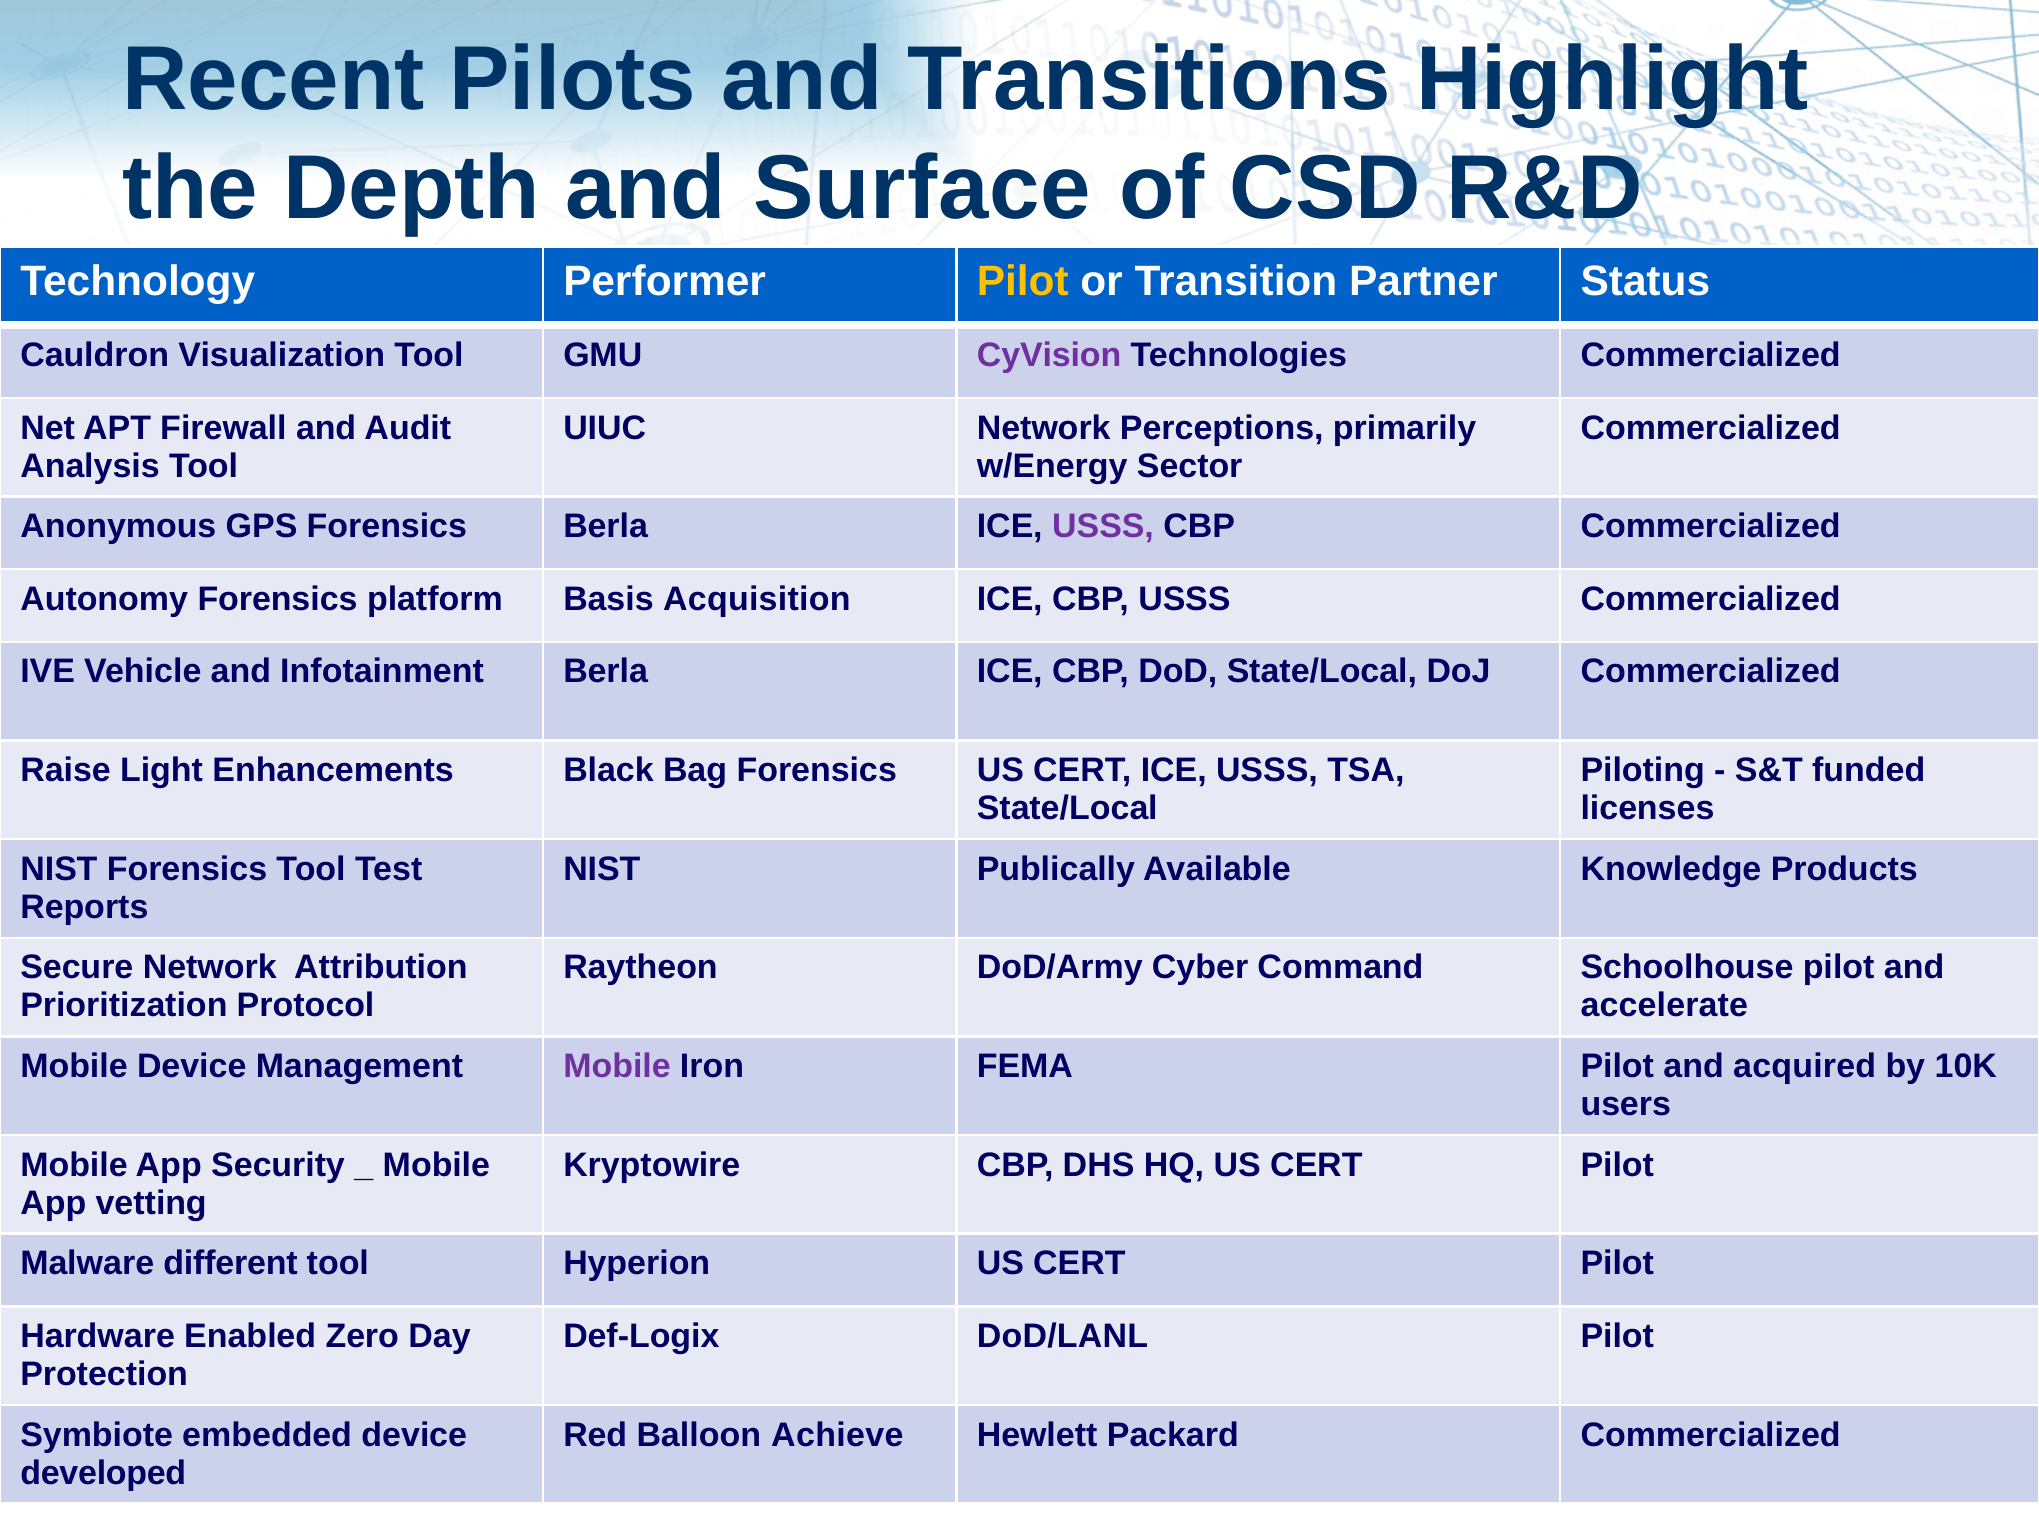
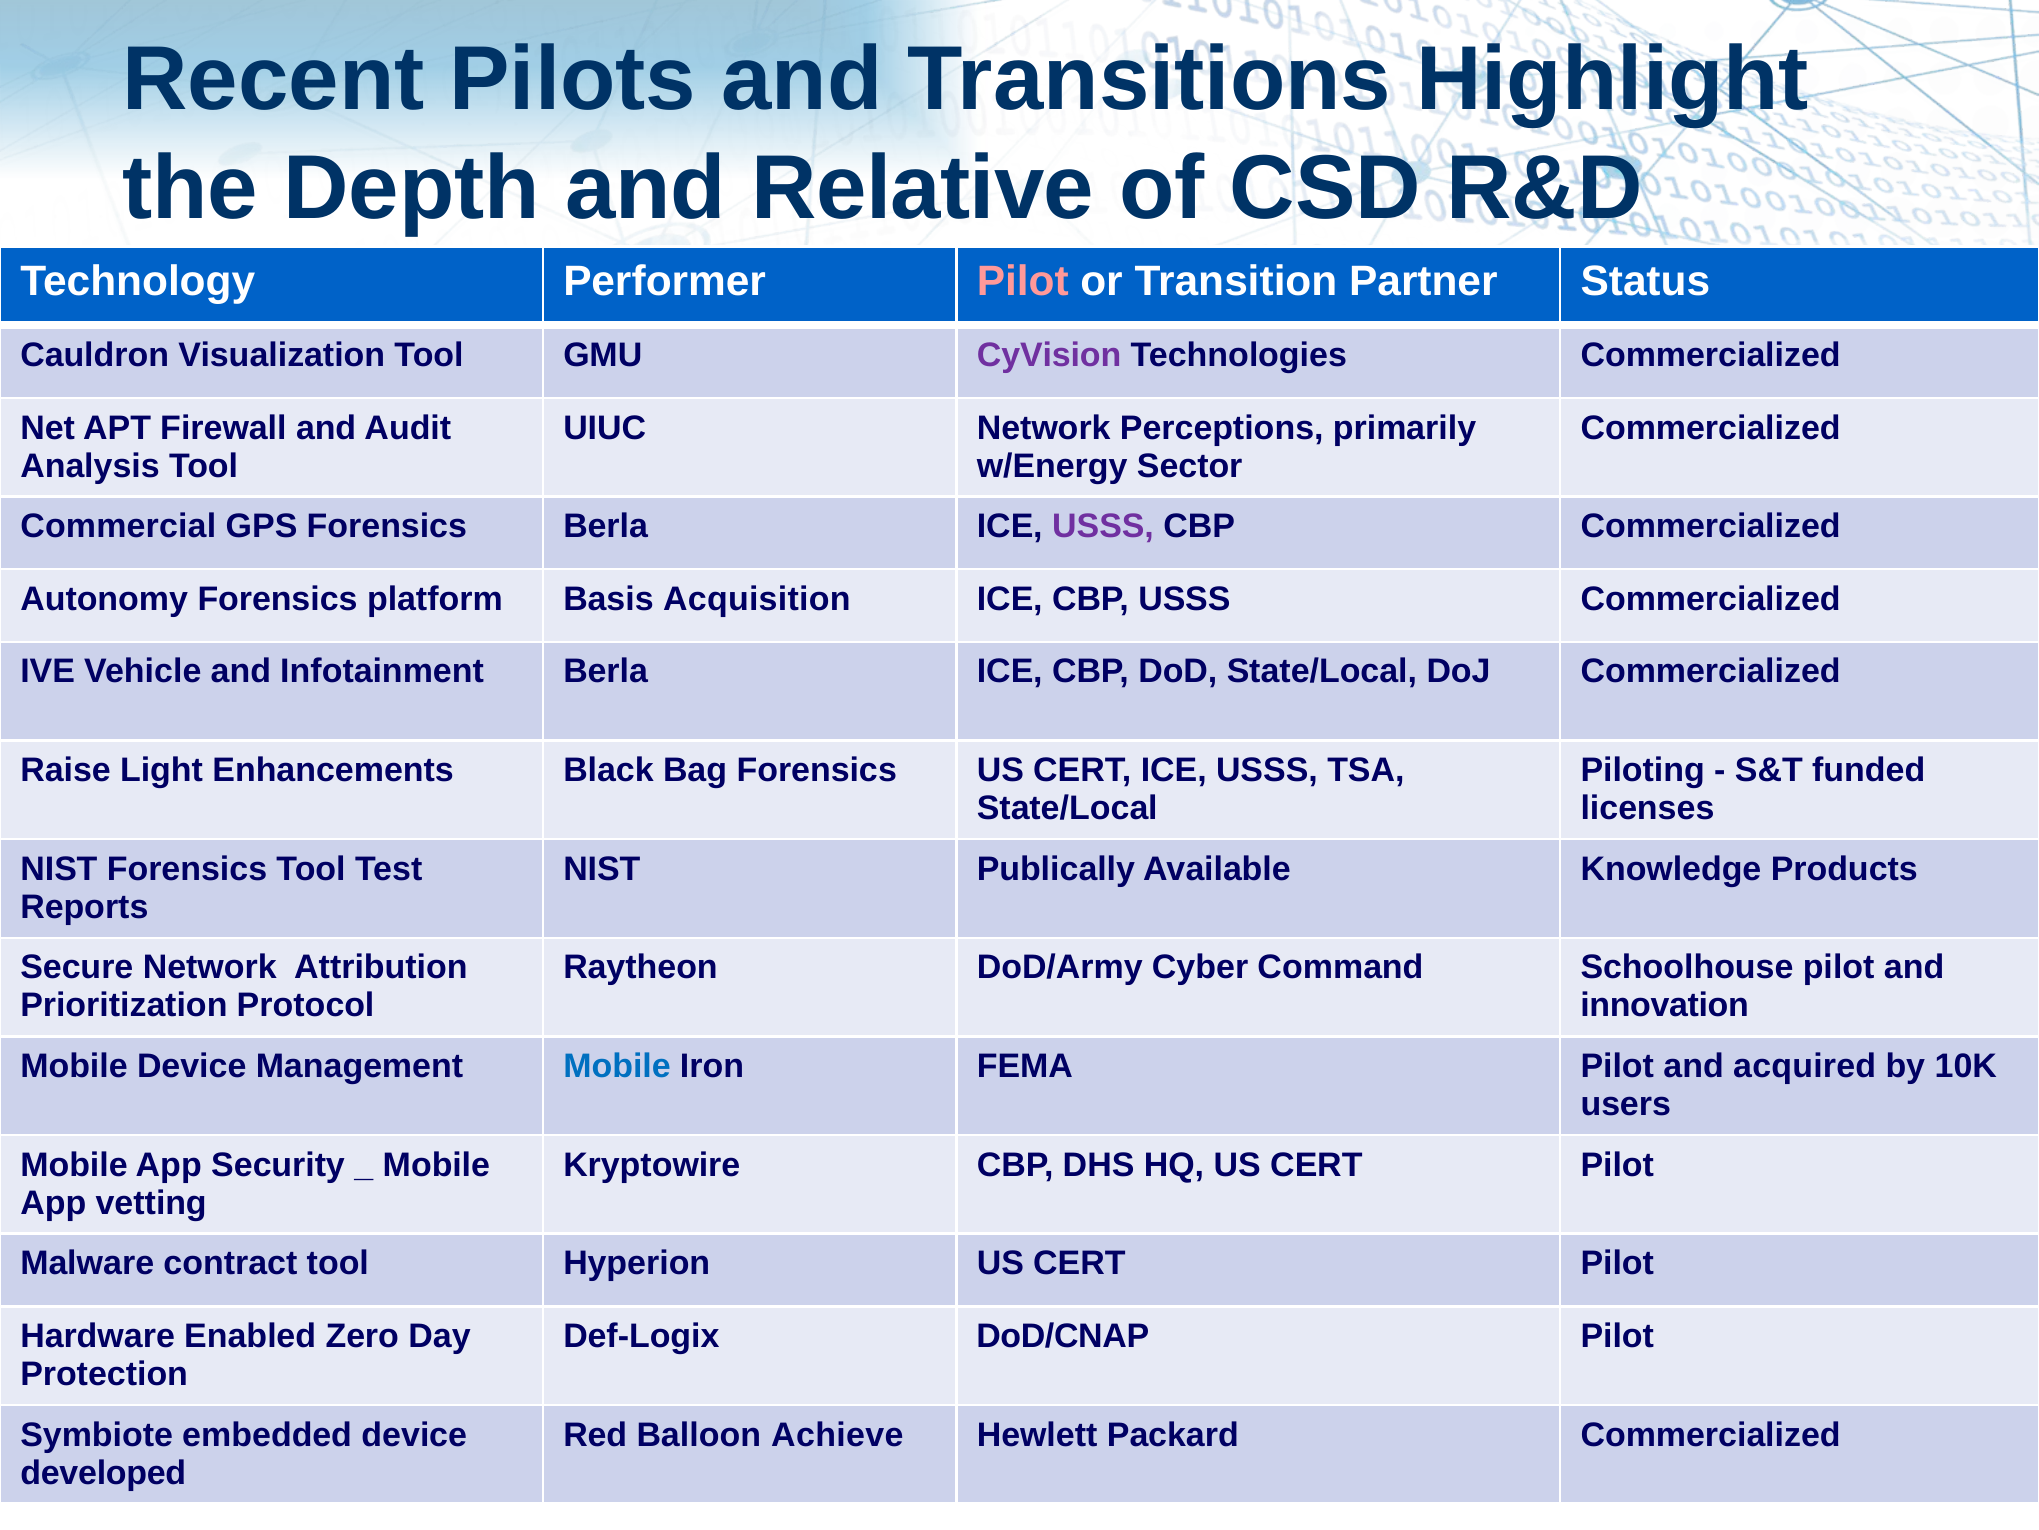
Surface: Surface -> Relative (923, 188)
Pilot colour: yellow -> pink (1023, 281)
Anonymous: Anonymous -> Commercial (118, 526)
accelerate: accelerate -> innovation (1665, 1005)
Mobile colour: purple -> blue (617, 1066)
different: different -> contract (230, 1263)
DoD/LANL: DoD/LANL -> DoD/CNAP (1063, 1336)
